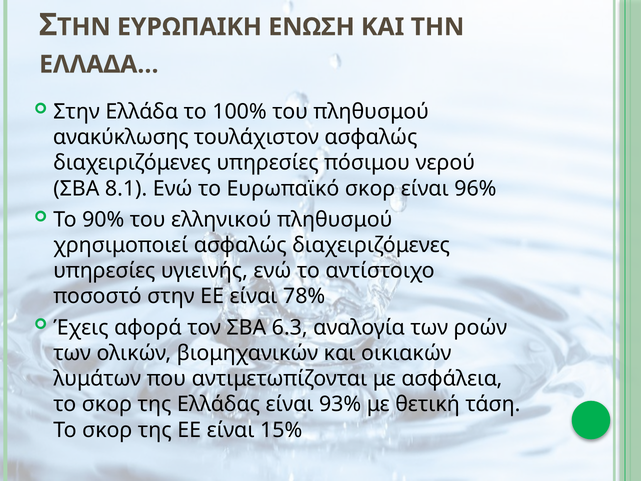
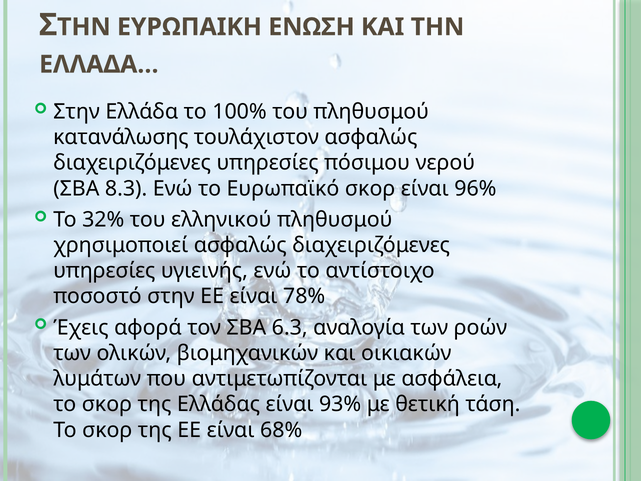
ανακύκλωσης: ανακύκλωσης -> κατανάλωσης (121, 137)
8.1: 8.1 -> 8.3 (126, 188)
90%: 90% -> 32% (103, 219)
15%: 15% -> 68% (281, 430)
